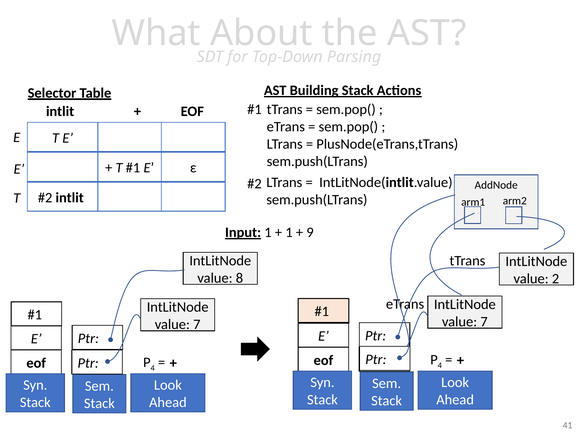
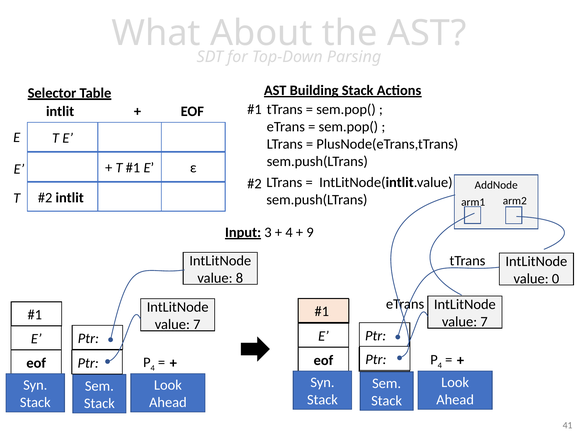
Input 1: 1 -> 3 (268, 233)
1: 1 -> 4 (289, 233)
2: 2 -> 0 (556, 279)
